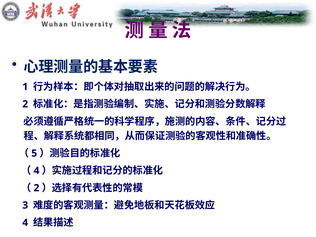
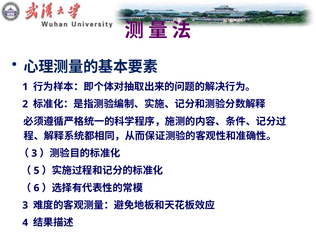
5: 5 -> 3 (34, 153)
4: 4 -> 5 (37, 171)
2: 2 -> 6 (37, 188)
